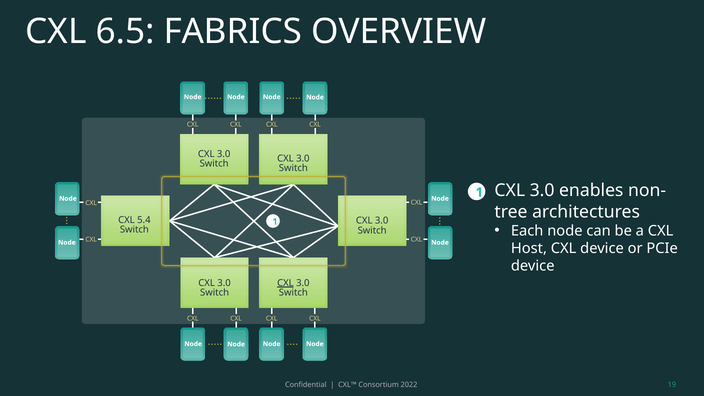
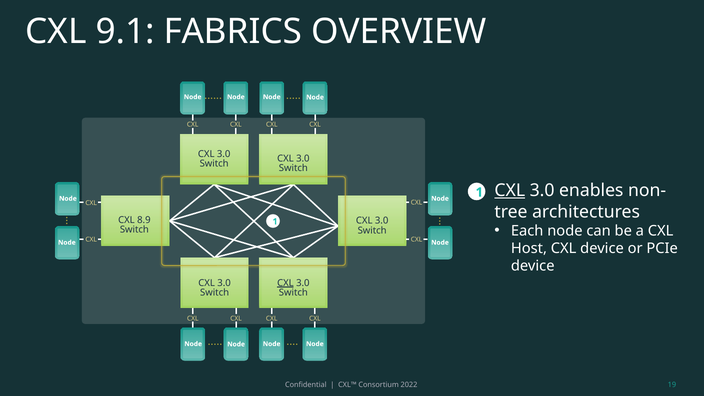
6.5: 6.5 -> 9.1 (125, 32)
CXL underline: none -> present (510, 191)
5.4: 5.4 -> 8.9 (144, 220)
